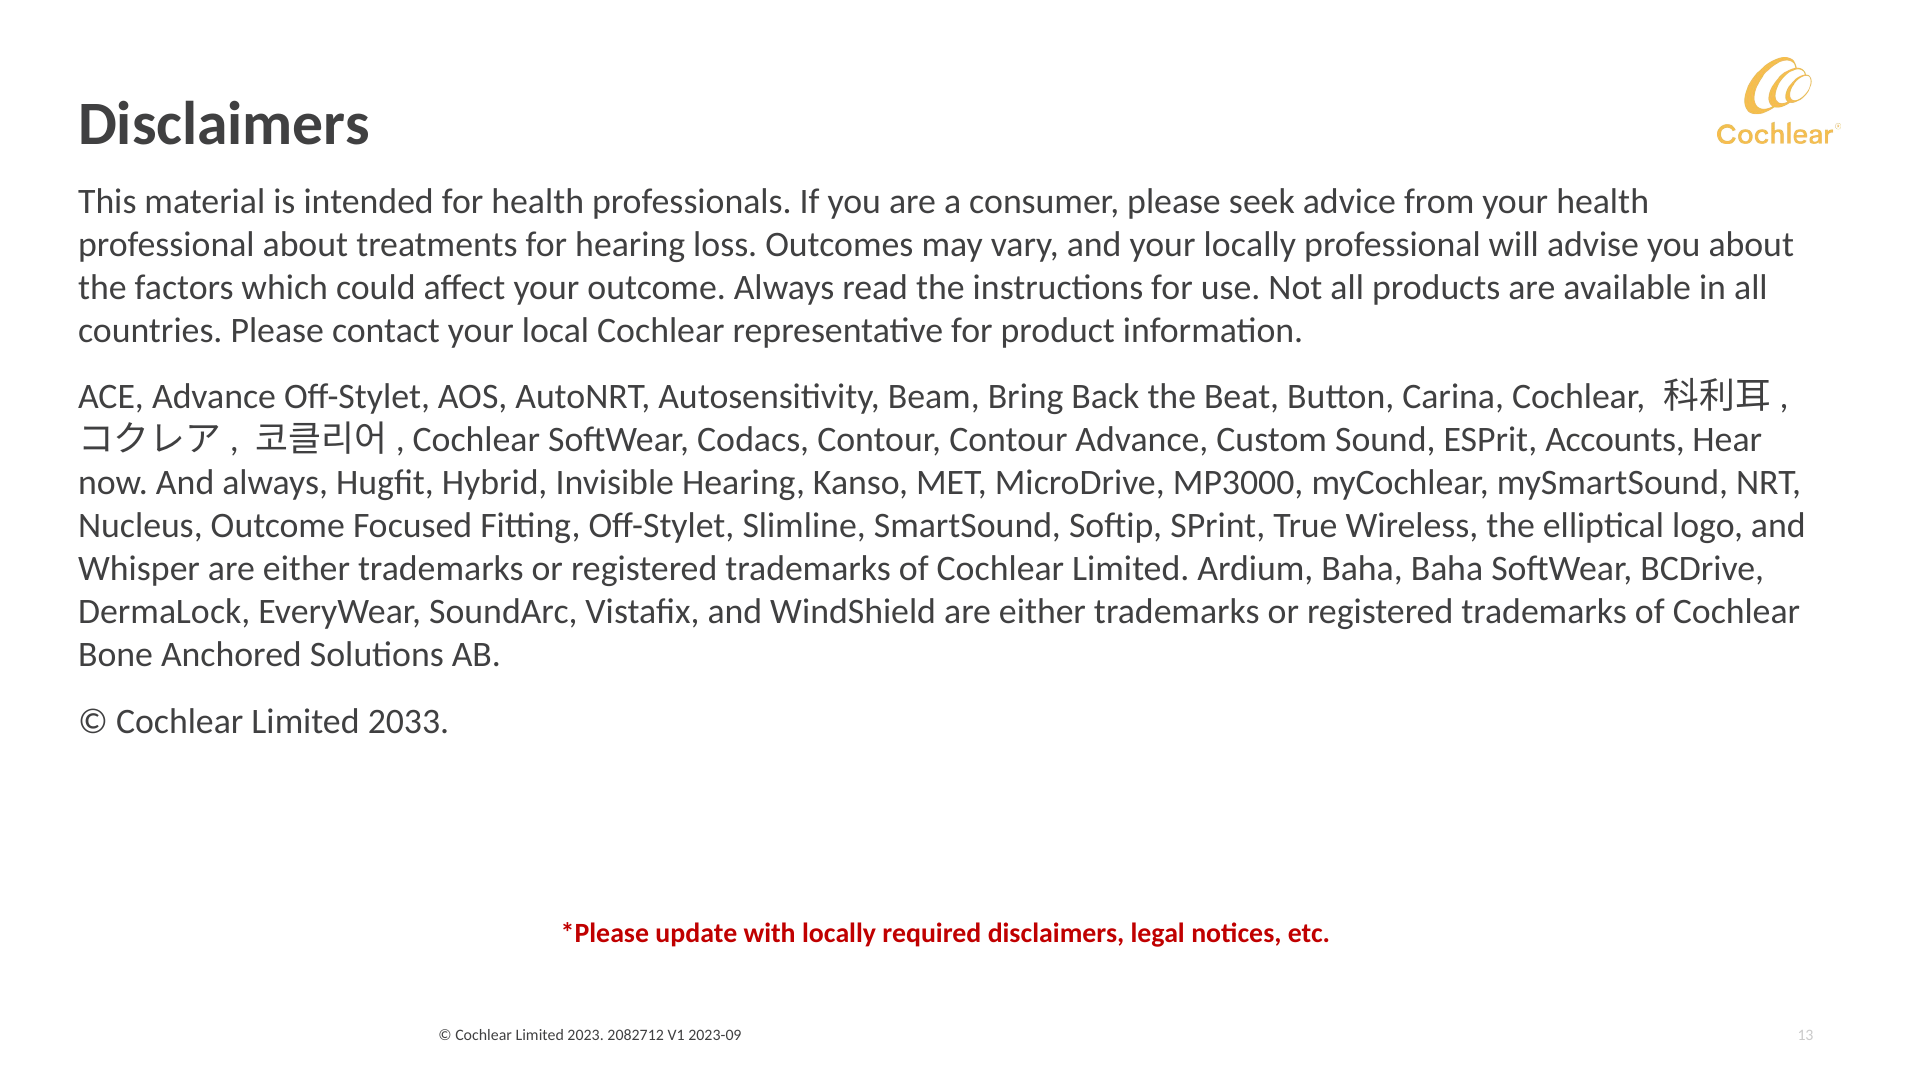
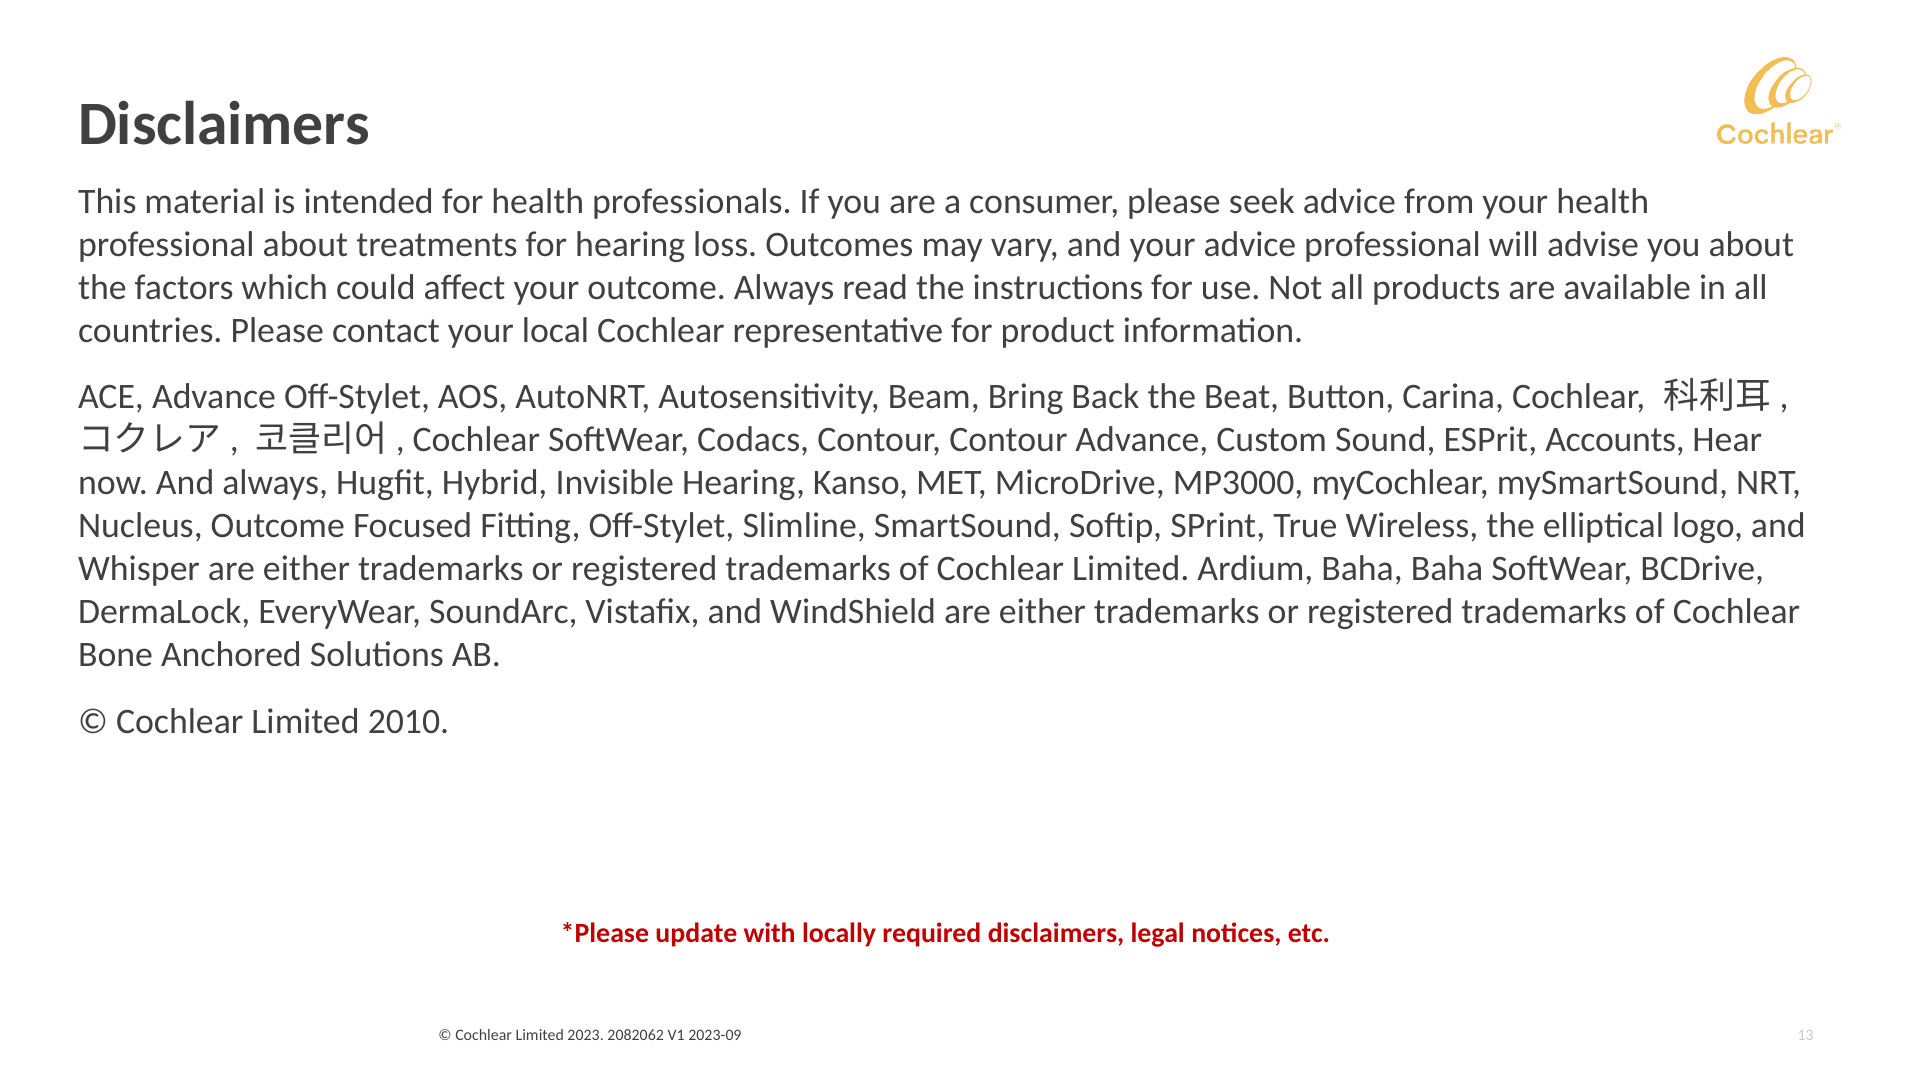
your locally: locally -> advice (1250, 244)
2033: 2033 -> 2010 (408, 722)
2082712: 2082712 -> 2082062 (636, 1035)
